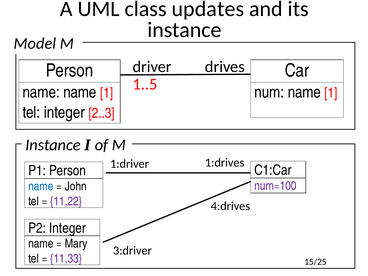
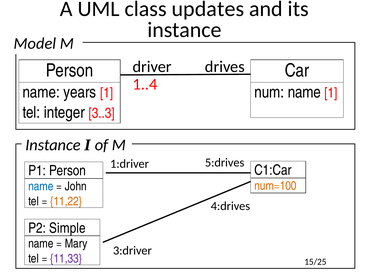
1..5: 1..5 -> 1..4 (145, 84)
name name: name -> years (80, 92)
2..3: 2..3 -> 3..3 (102, 113)
1:drives: 1:drives -> 5:drives (225, 163)
num=100 colour: purple -> orange (275, 186)
11,22 colour: purple -> orange (66, 201)
P2 Integer: Integer -> Simple (67, 228)
